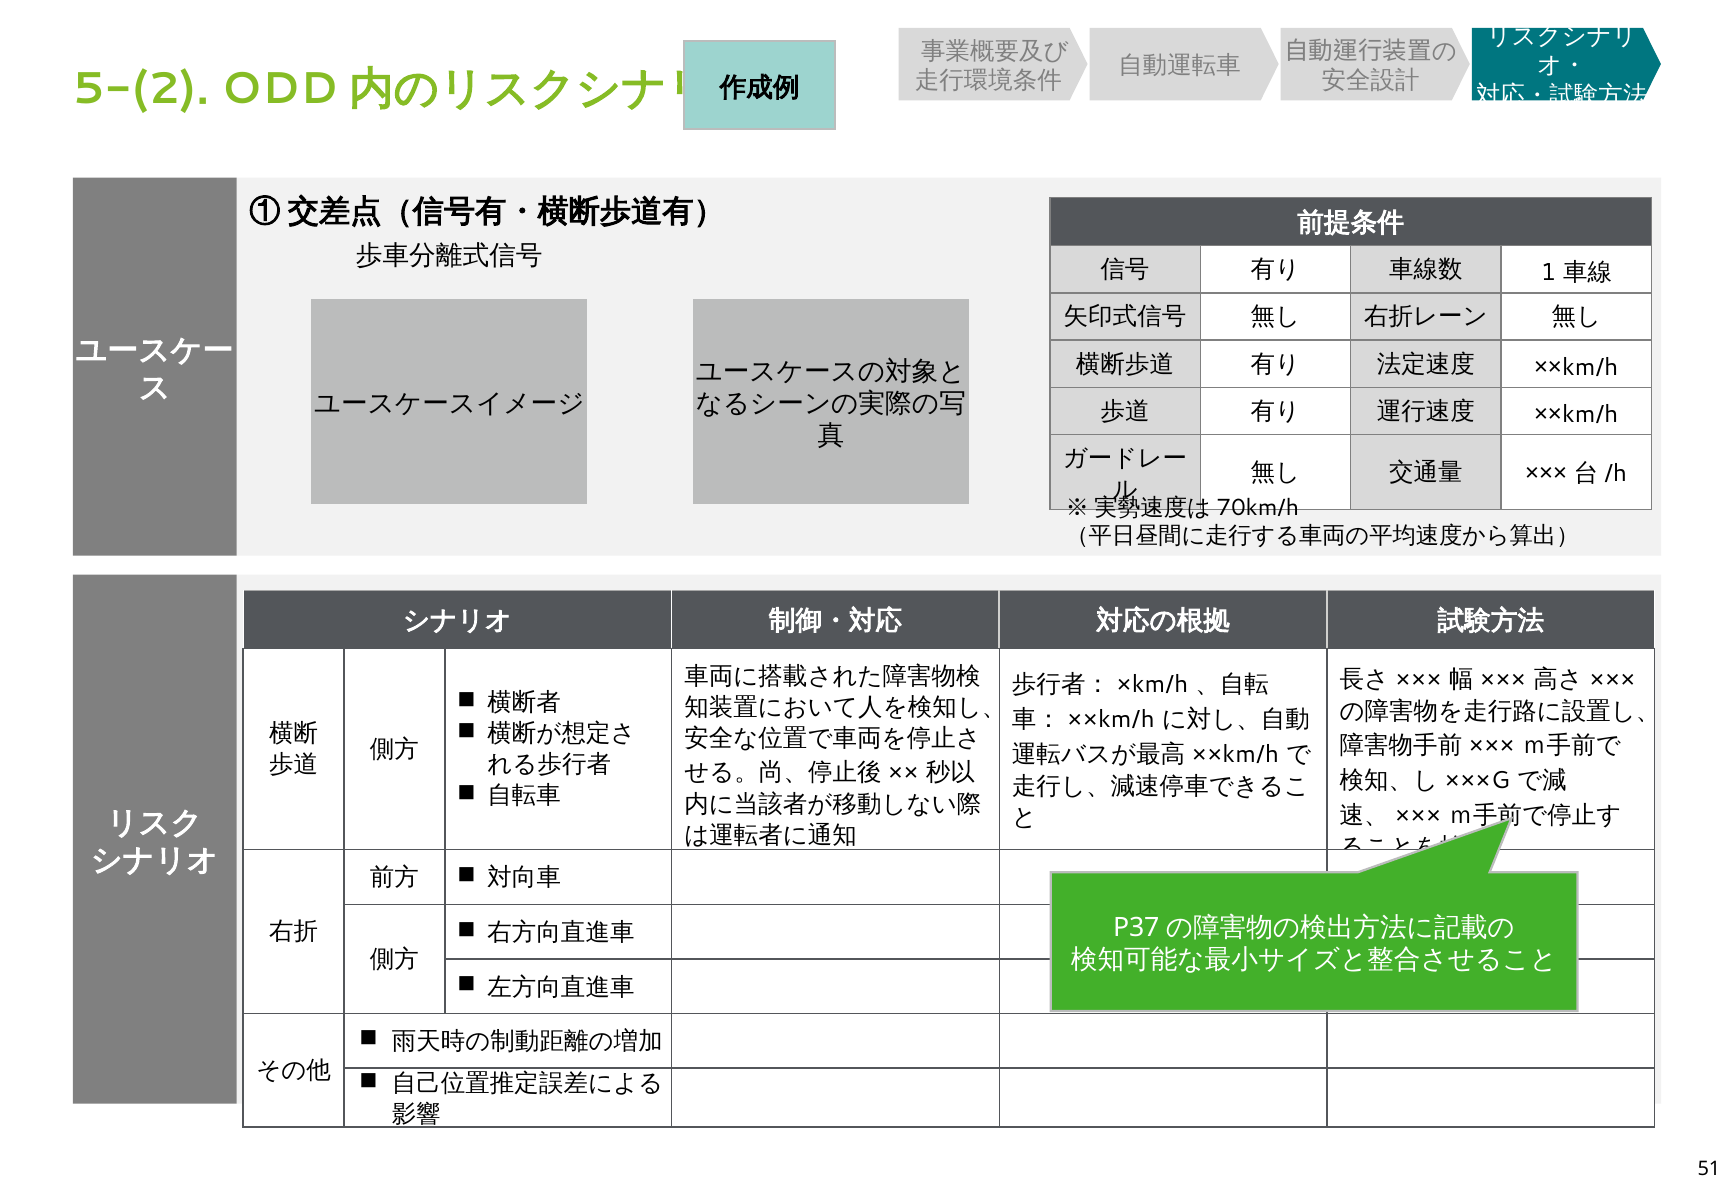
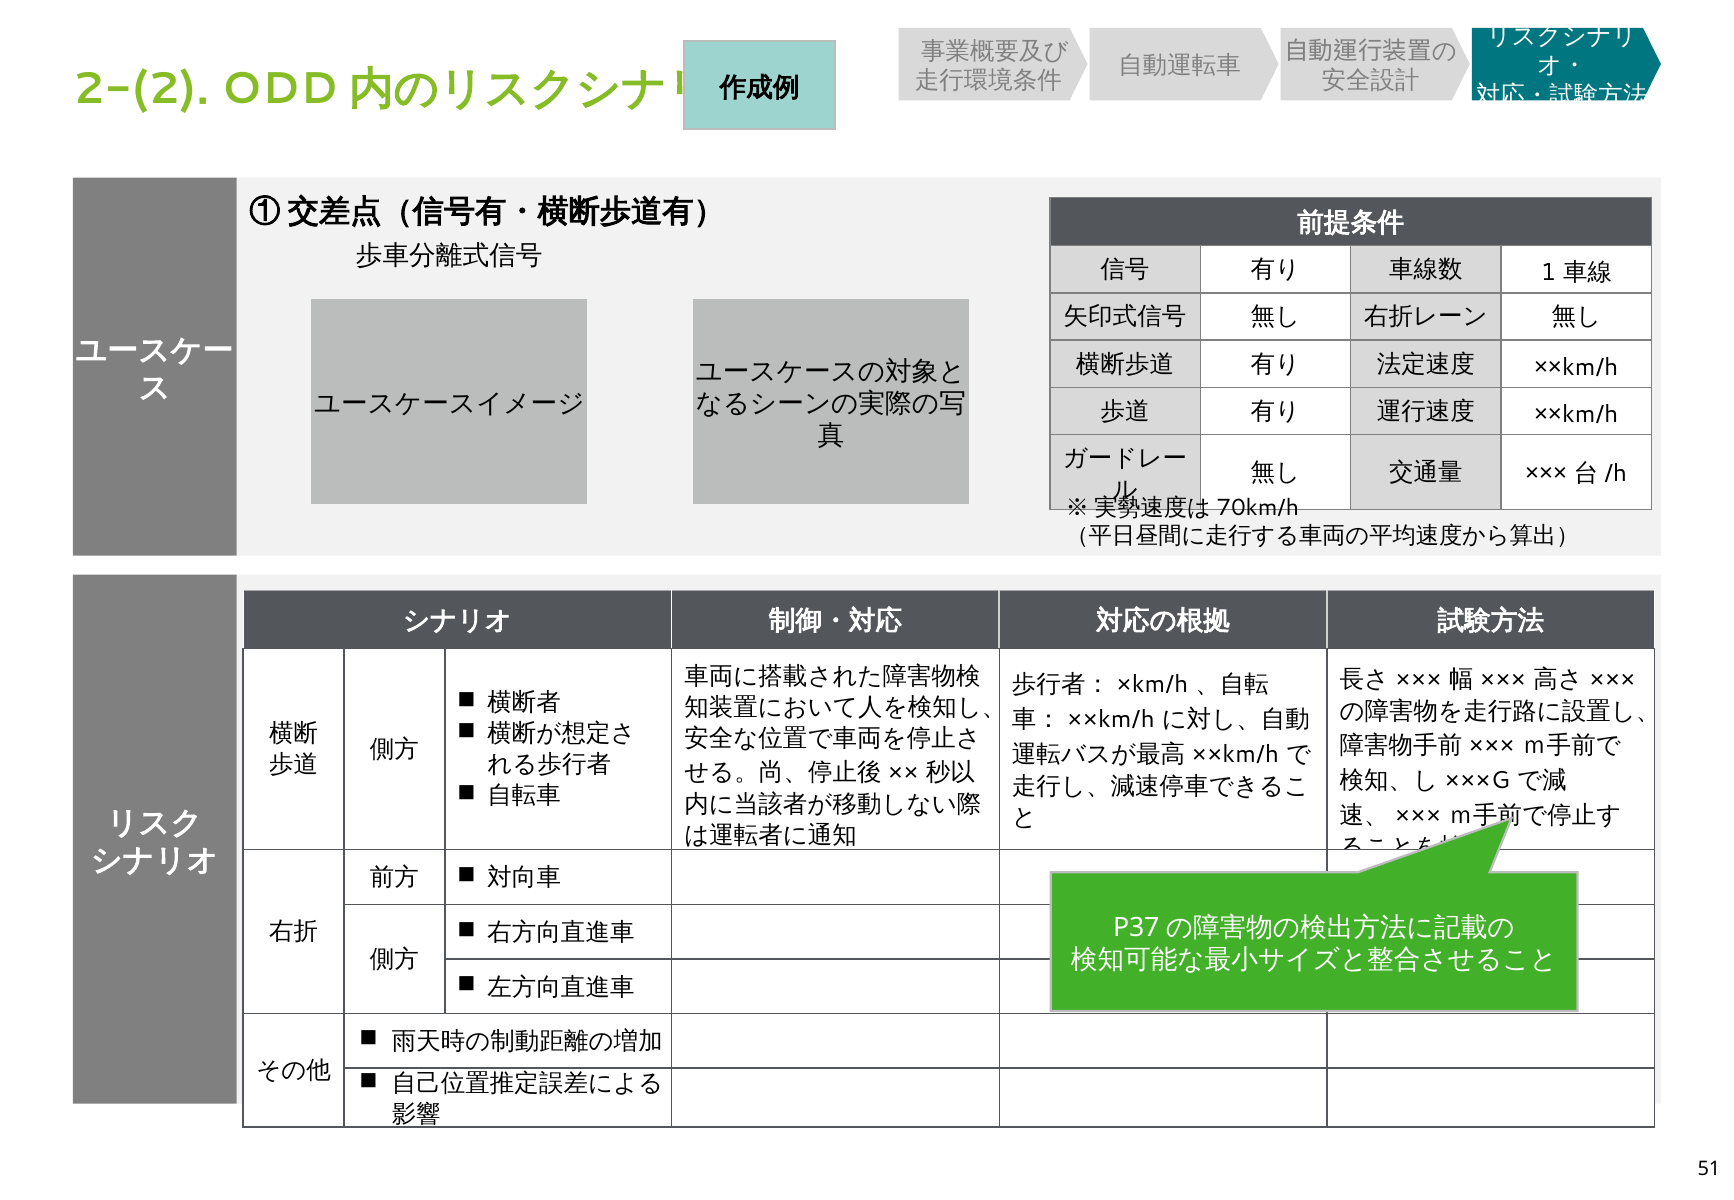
5-(2: 5-(2 -> 2-(2 (141, 88)
